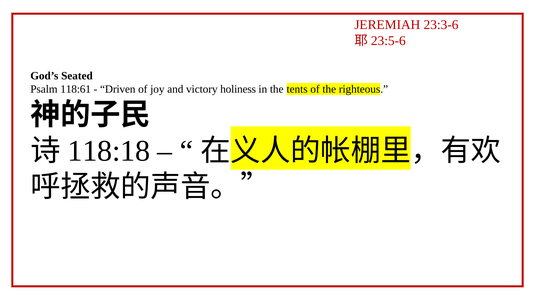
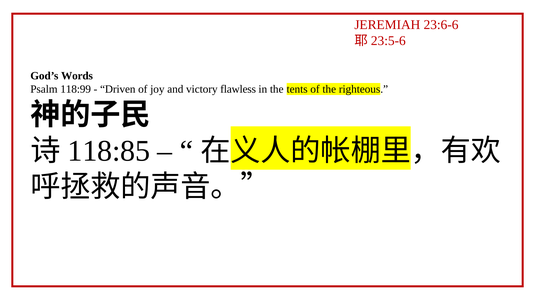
23:3-6: 23:3-6 -> 23:6-6 (441, 25)
Seated: Seated -> Words (77, 76)
118:61: 118:61 -> 118:99 (76, 89)
holiness: holiness -> flawless (238, 89)
118:18: 118:18 -> 118:85 (109, 151)
